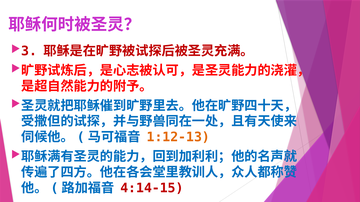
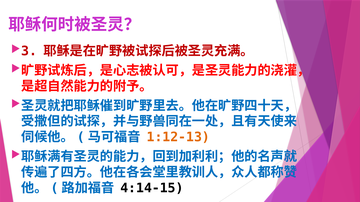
4:14-15 colour: red -> black (152, 188)
